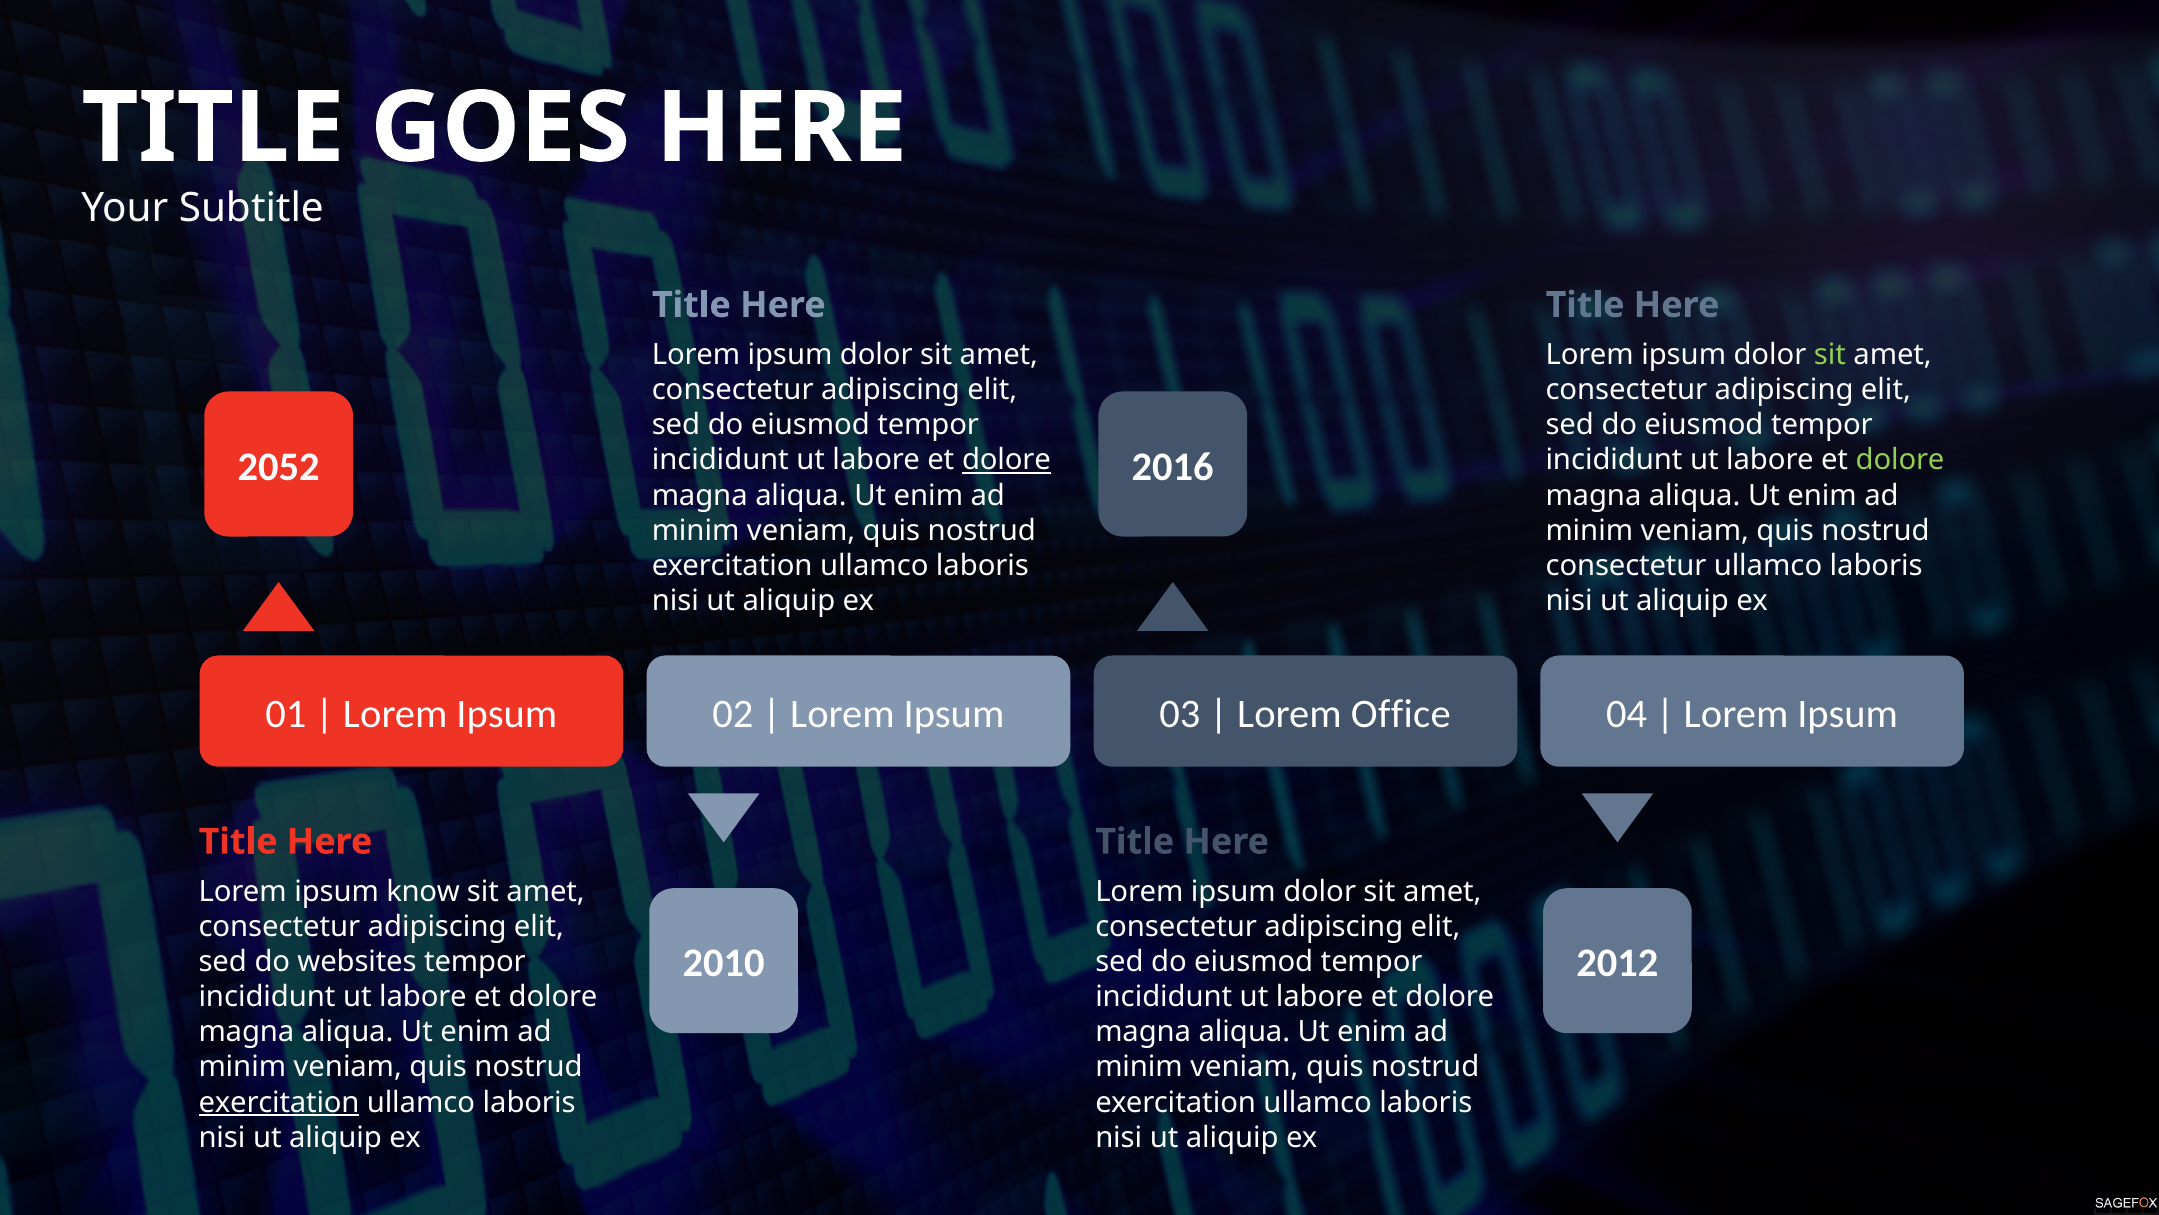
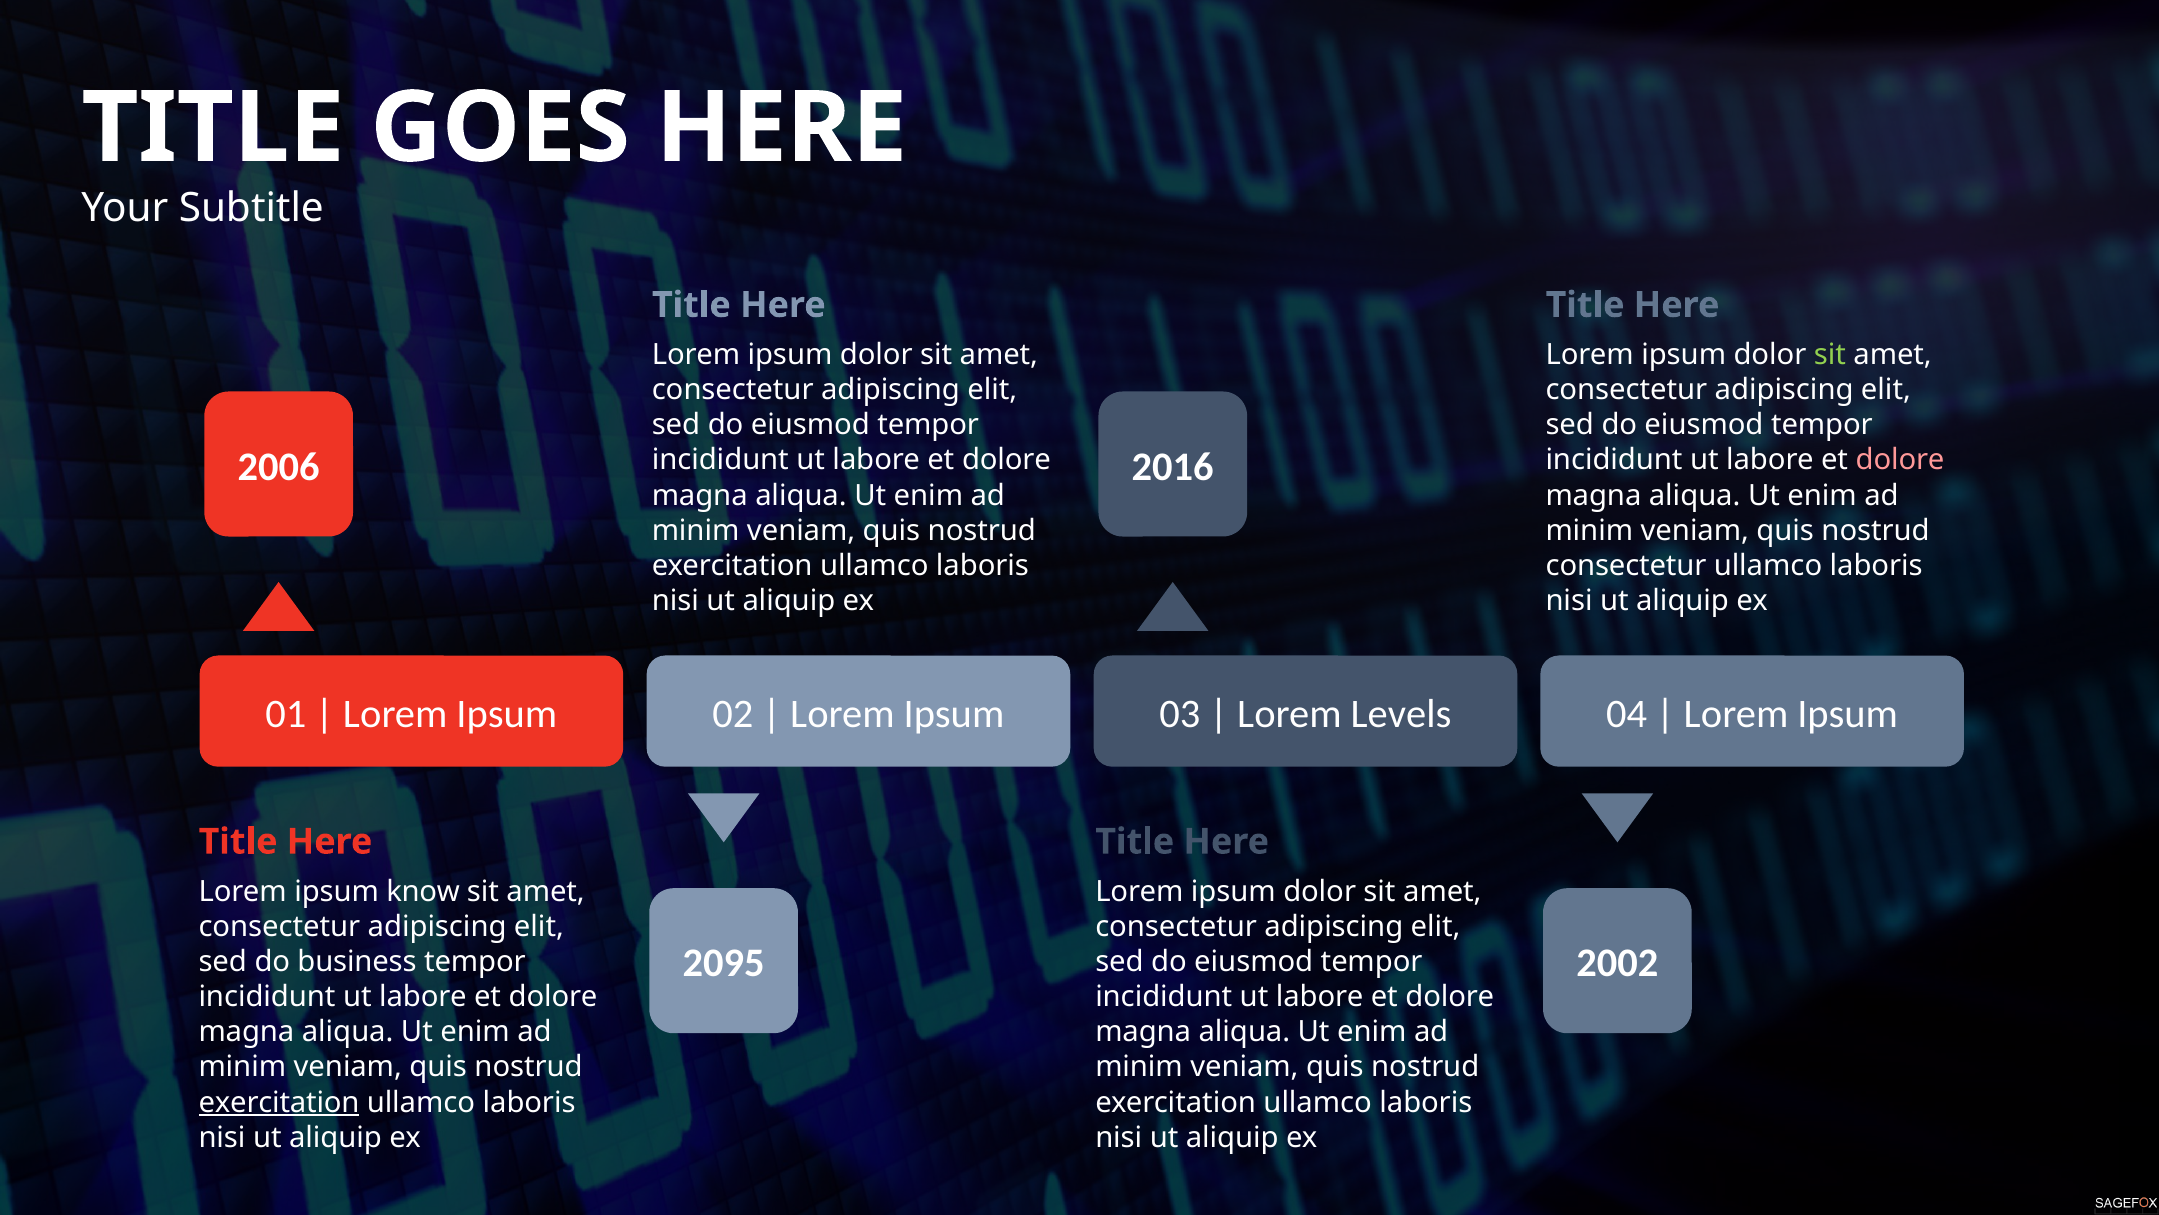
2052: 2052 -> 2006 (279, 467)
dolore underline: present -> none (1006, 460)
dolore colour: light green -> pink (1900, 460)
Office: Office -> Levels (1401, 714)
2010: 2010 -> 2095 (724, 963)
2012: 2012 -> 2002 (1617, 963)
websites: websites -> business (357, 961)
